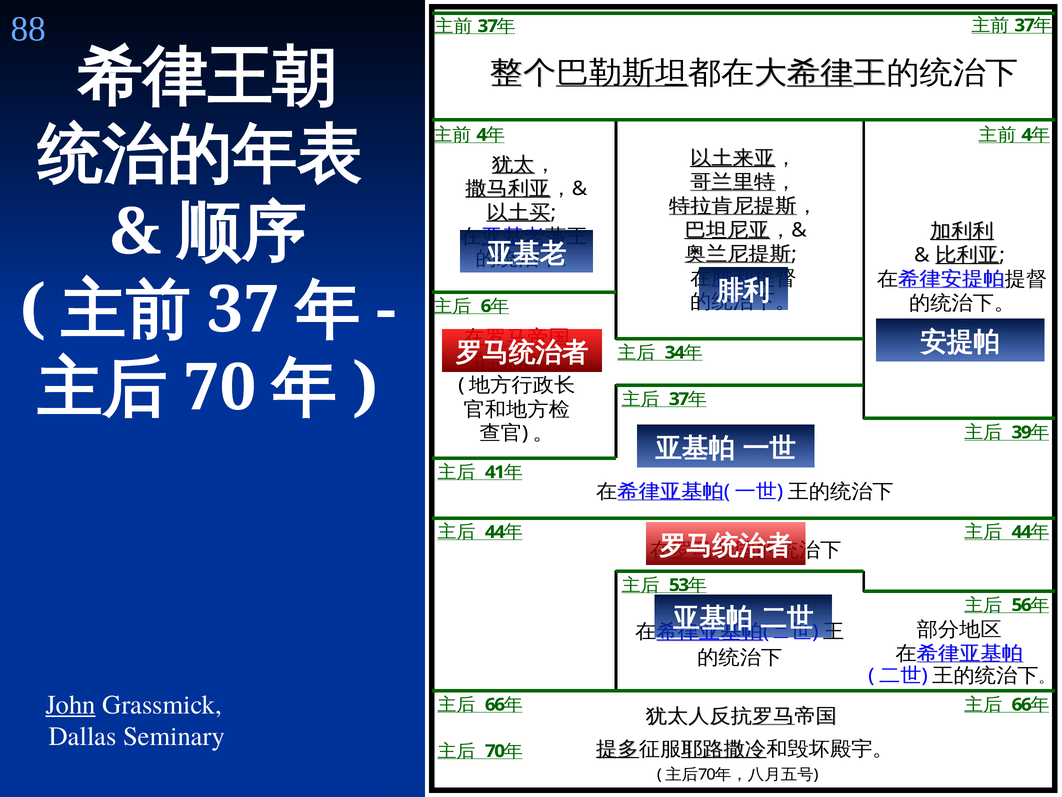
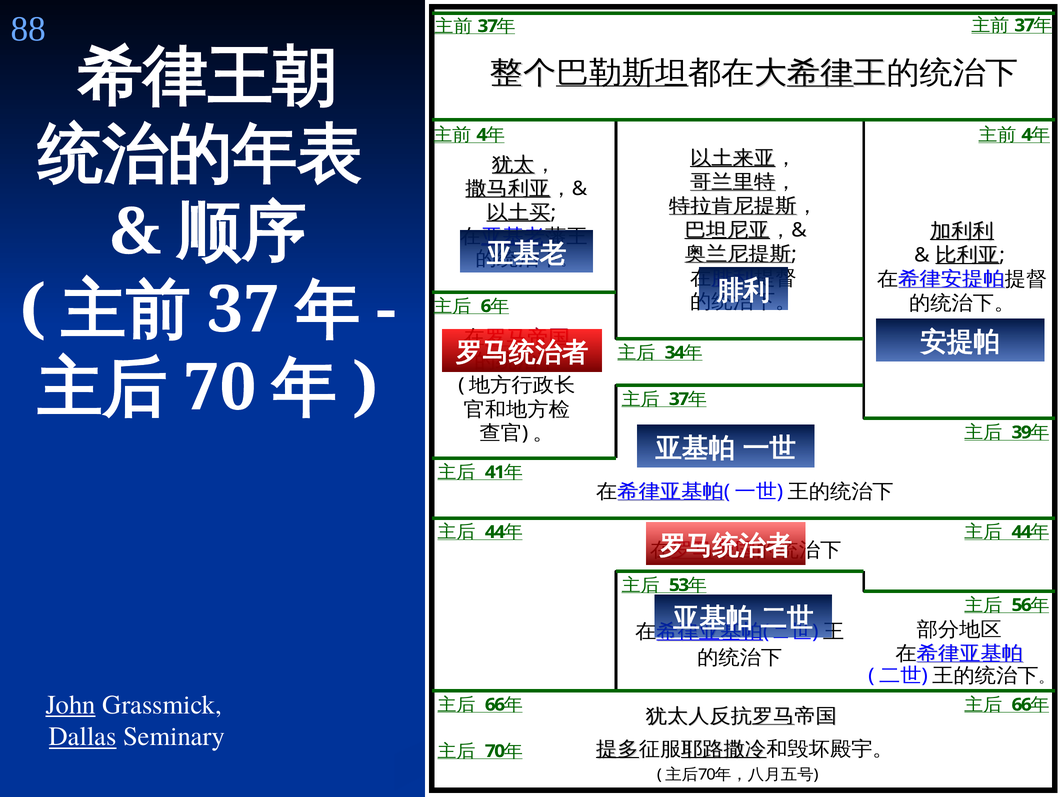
Dallas underline: none -> present (83, 736)
